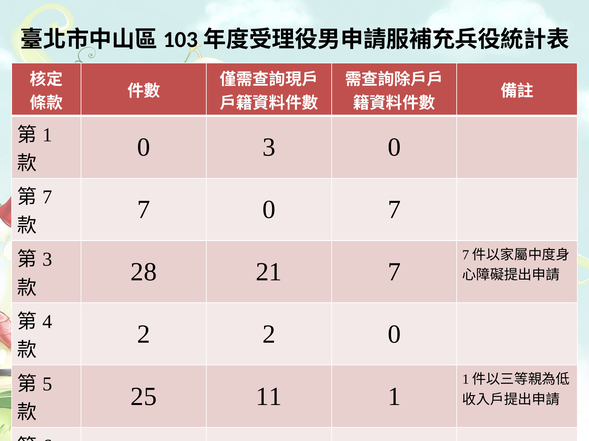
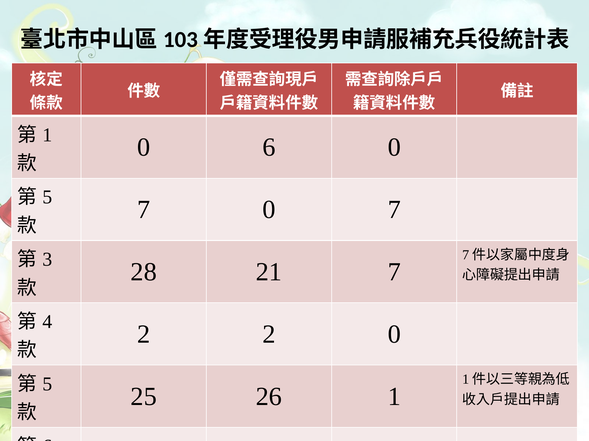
0 3: 3 -> 6 (269, 147)
7: 7 -> 5 (47, 198)
11: 11 -> 26 (269, 397)
